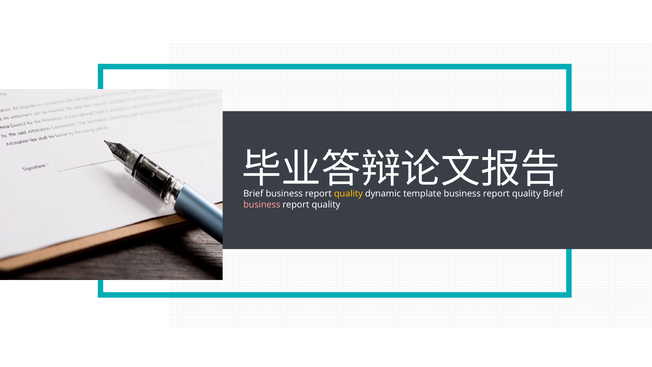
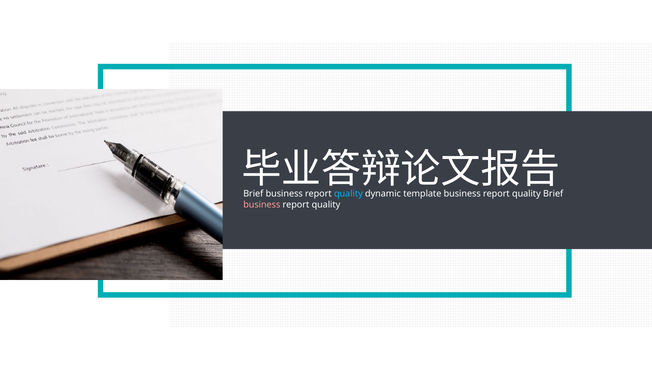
quality colour: yellow -> light blue (348, 194)
